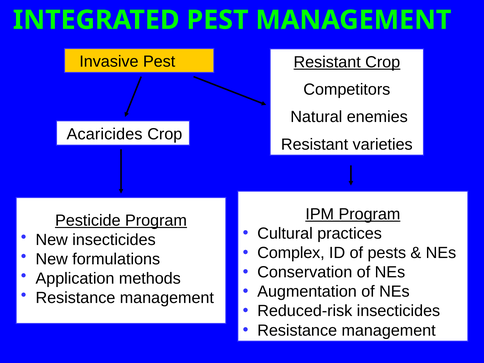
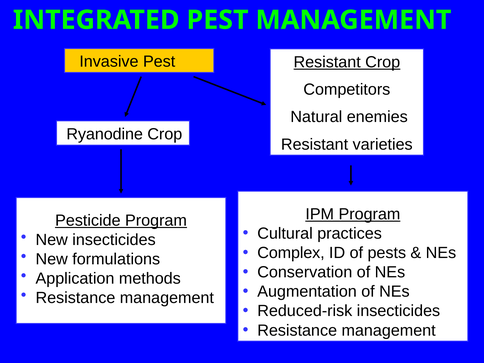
Acaricides: Acaricides -> Ryanodine (105, 134)
